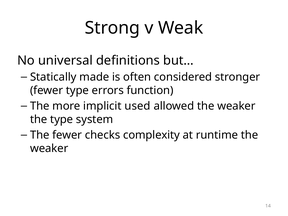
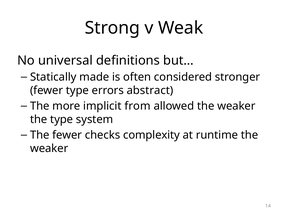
function: function -> abstract (150, 90)
used: used -> from (137, 106)
